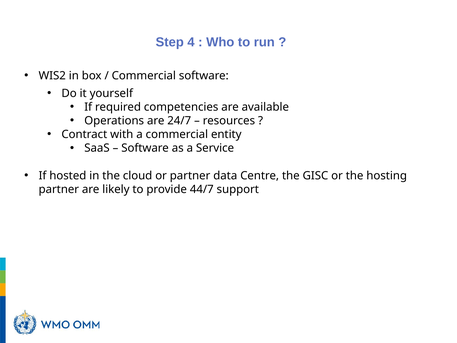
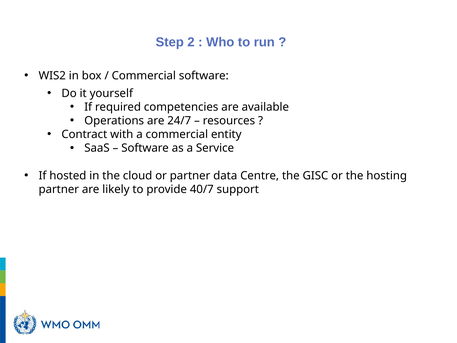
4: 4 -> 2 (191, 42)
44/7: 44/7 -> 40/7 (202, 189)
